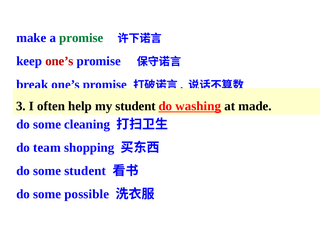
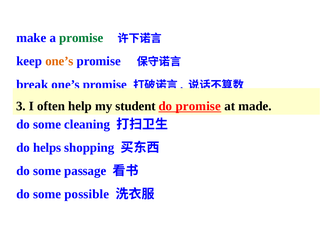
one’s colour: red -> orange (59, 61)
do washing: washing -> promise (198, 106)
team: team -> helps (47, 148)
some student: student -> passage (85, 171)
